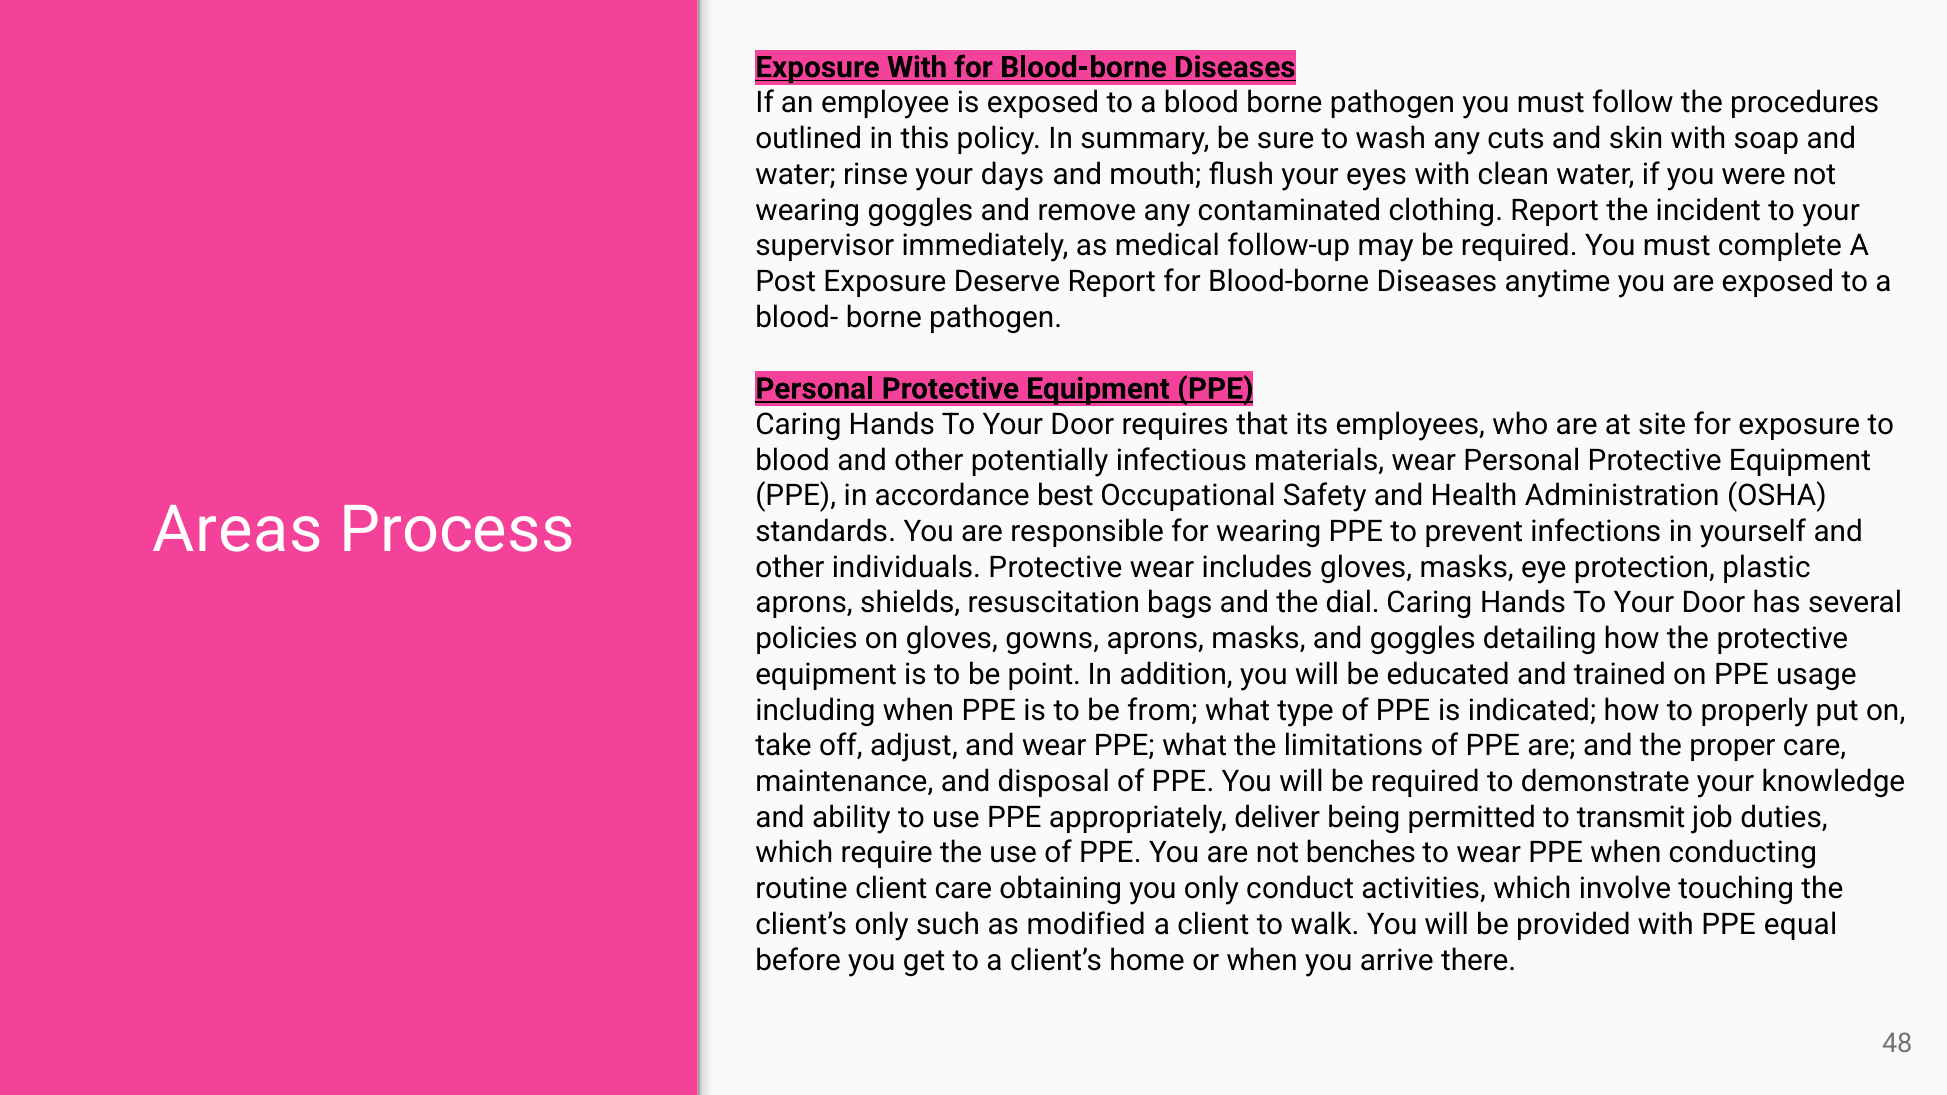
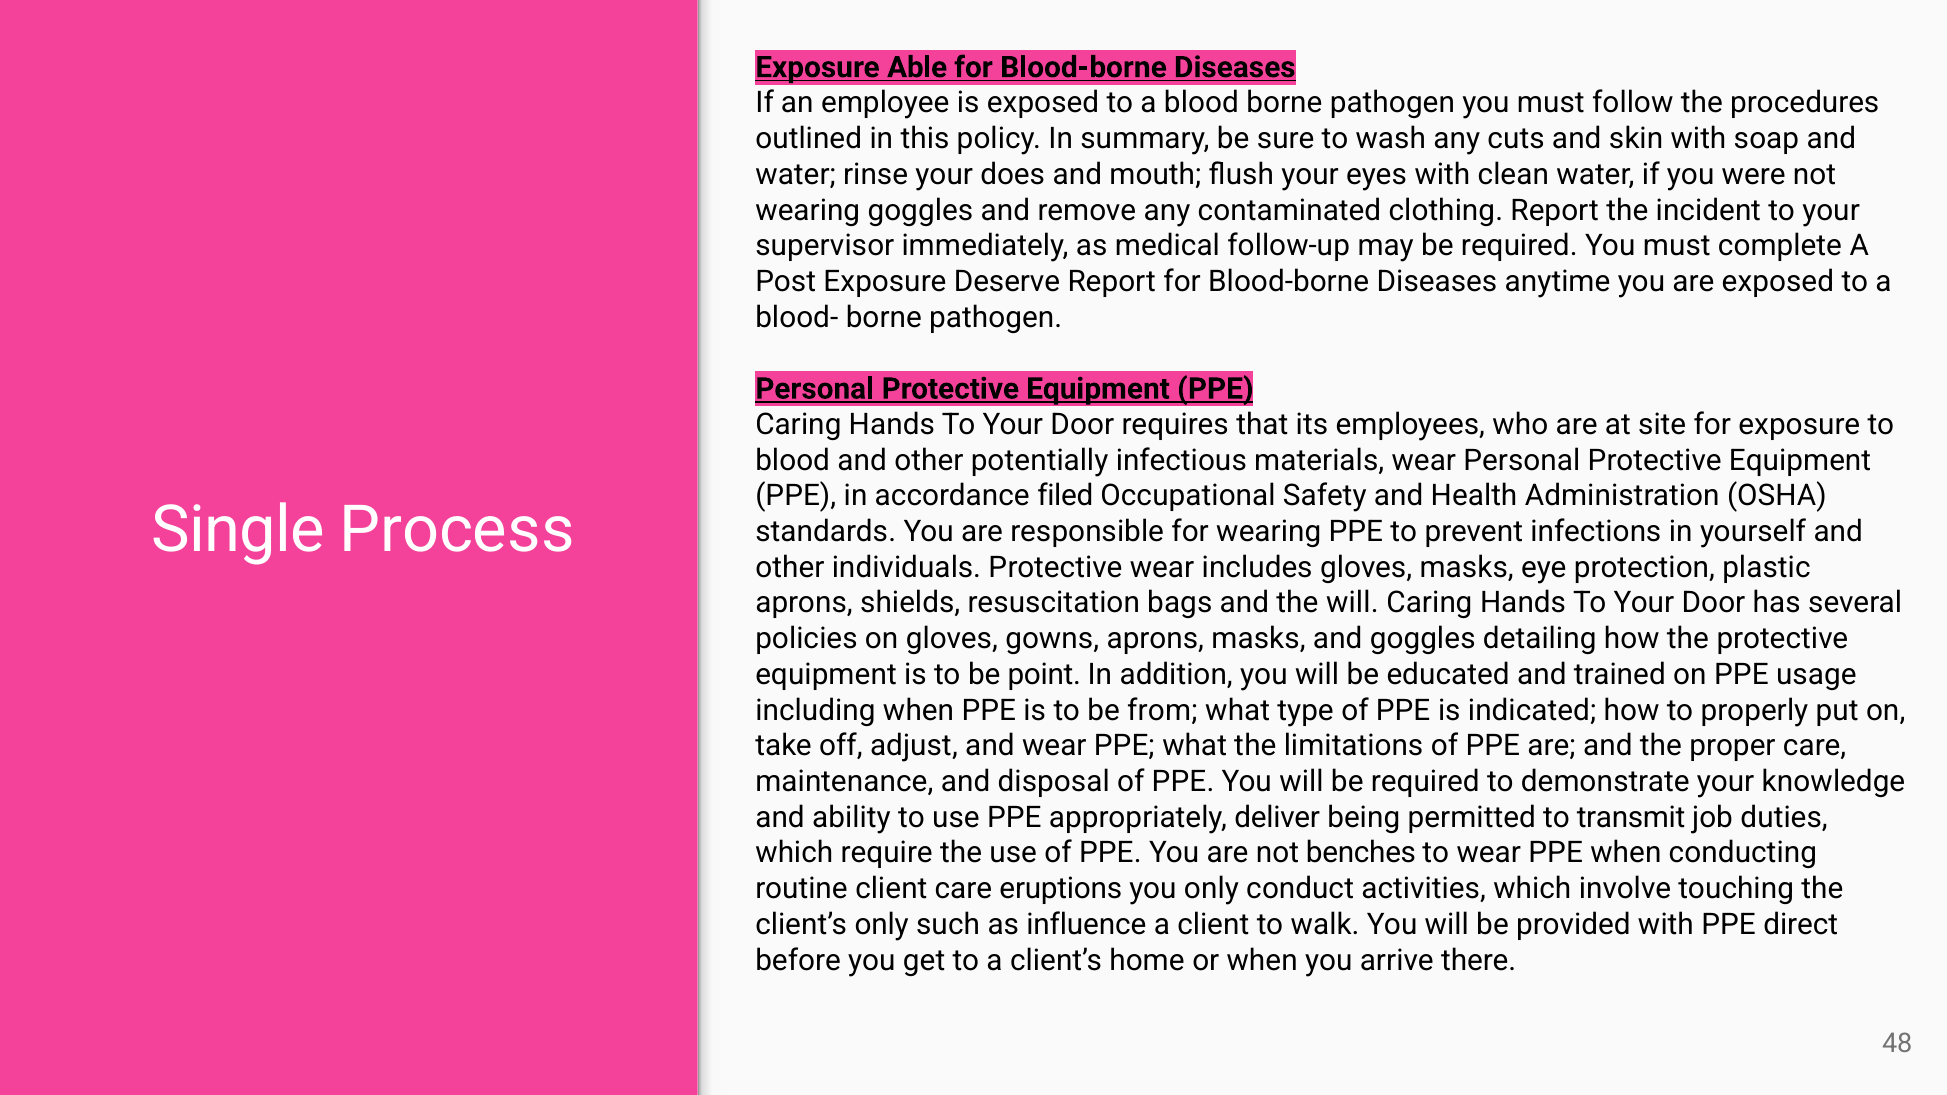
Exposure With: With -> Able (917, 67)
days: days -> does (1013, 175)
best: best -> filed (1065, 496)
Areas: Areas -> Single (238, 530)
the dial: dial -> will (1352, 603)
obtaining: obtaining -> eruptions (1061, 889)
modified: modified -> influence (1086, 925)
equal: equal -> direct (1801, 925)
